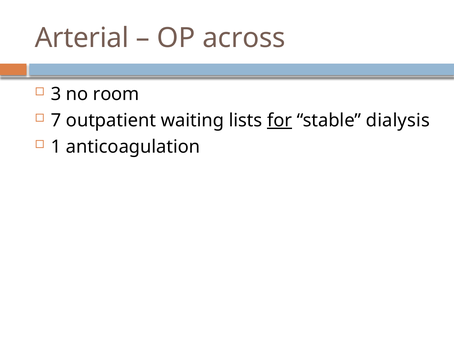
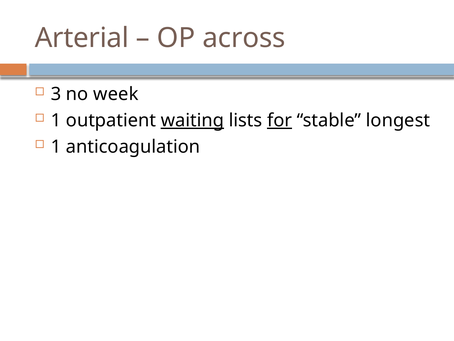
room: room -> week (116, 94)
7: 7 -> 1 (56, 120)
waiting underline: none -> present (192, 120)
dialysis: dialysis -> longest (398, 120)
